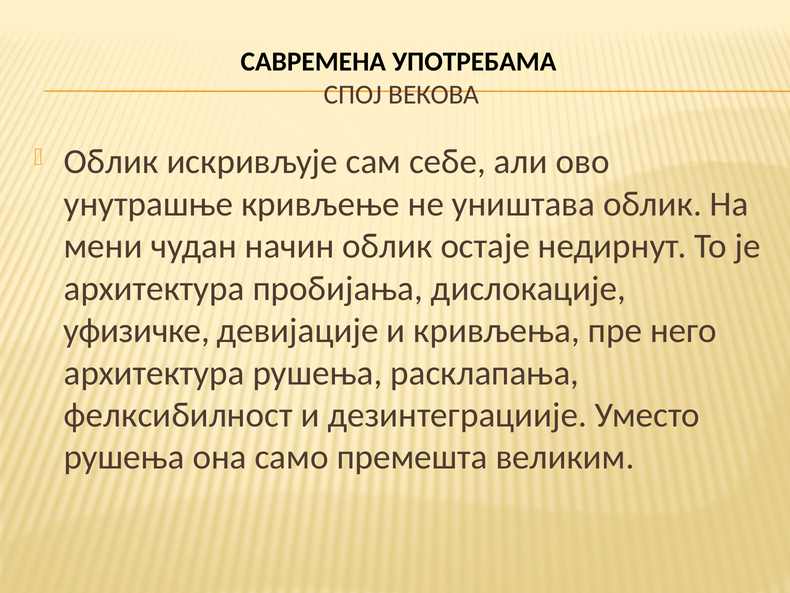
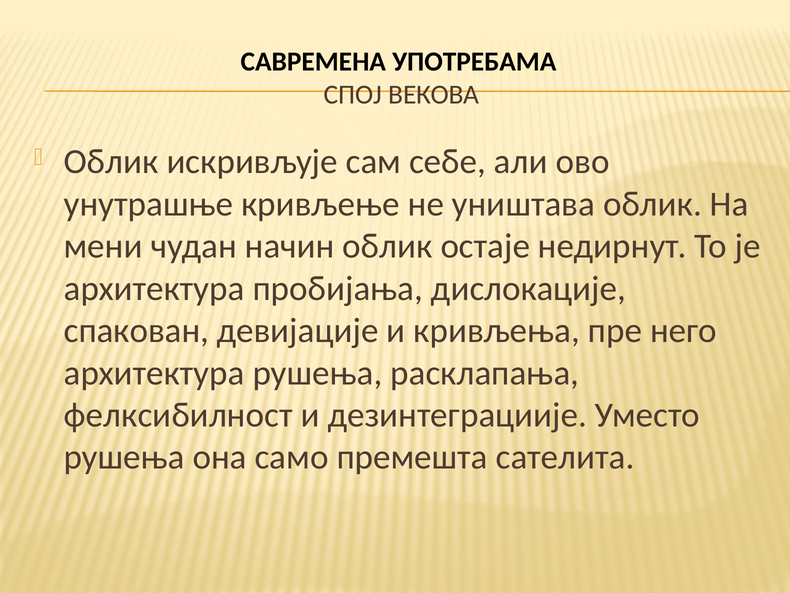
уфизичке: уфизичке -> спакован (136, 330)
великим: великим -> сателита (565, 457)
